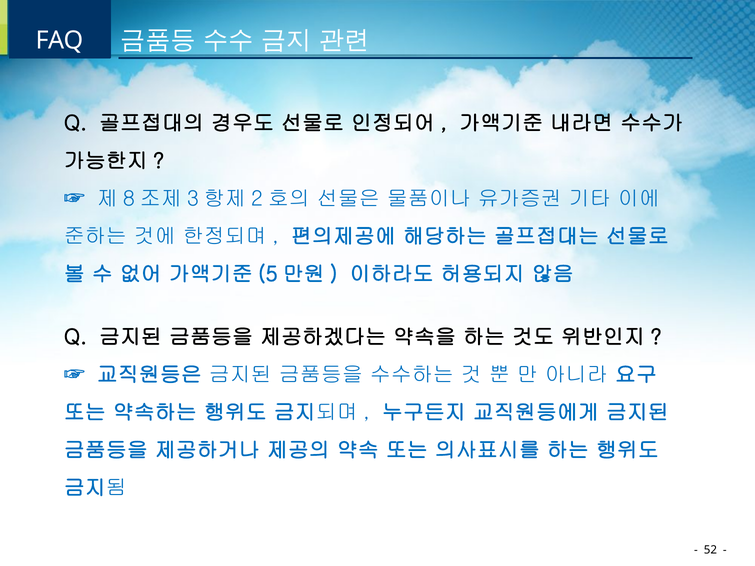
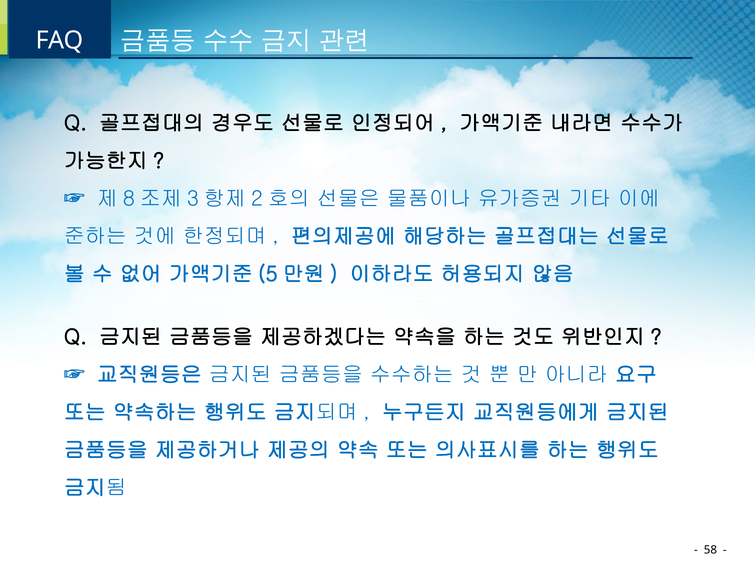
52: 52 -> 58 (710, 550)
